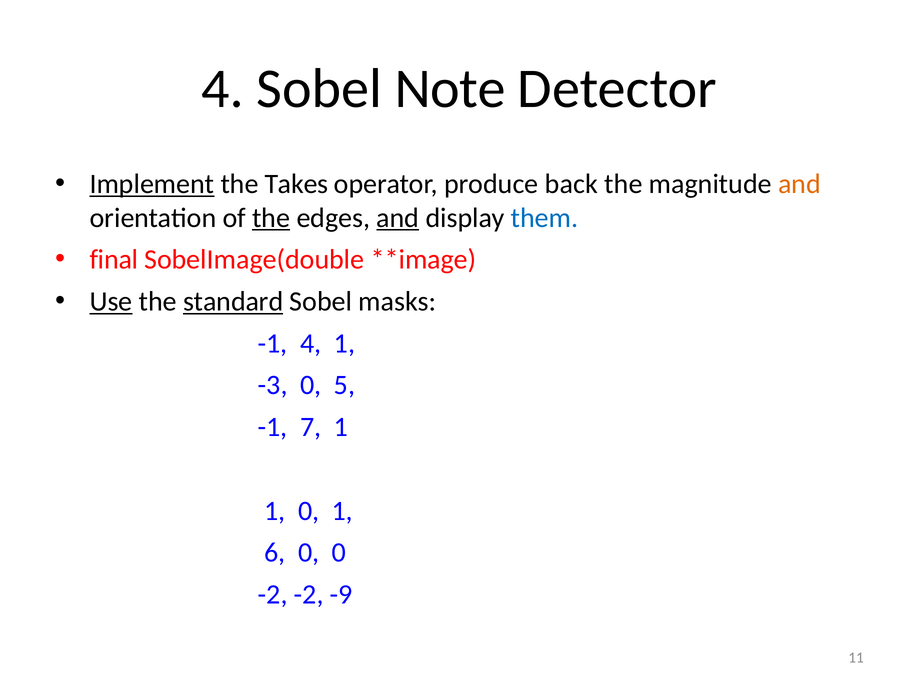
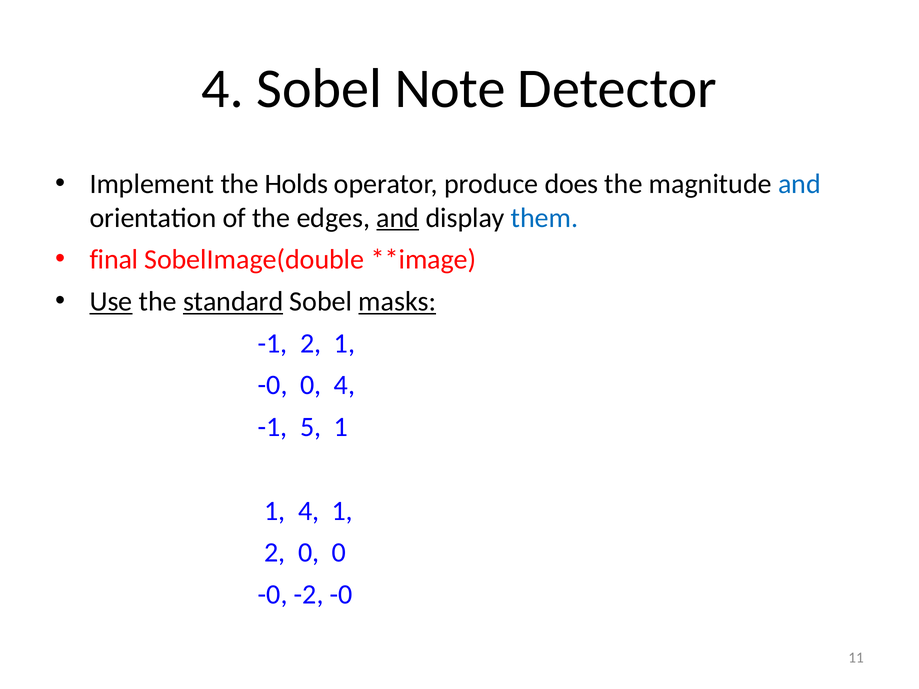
Implement underline: present -> none (152, 184)
Takes: Takes -> Holds (296, 184)
back: back -> does (572, 184)
and colour: orange -> blue (799, 184)
the underline: present -> none (271, 218)
masks underline: none -> present (397, 302)
-1 4: 4 -> 2 (311, 344)
-3: -3 -> -0 (273, 385)
0 5: 5 -> 4 (345, 385)
7: 7 -> 5 (311, 427)
1 0: 0 -> 4 (309, 511)
6: 6 -> 2 (275, 553)
-2: -2 -> -0 (273, 595)
-2 -9: -9 -> -0 (341, 595)
